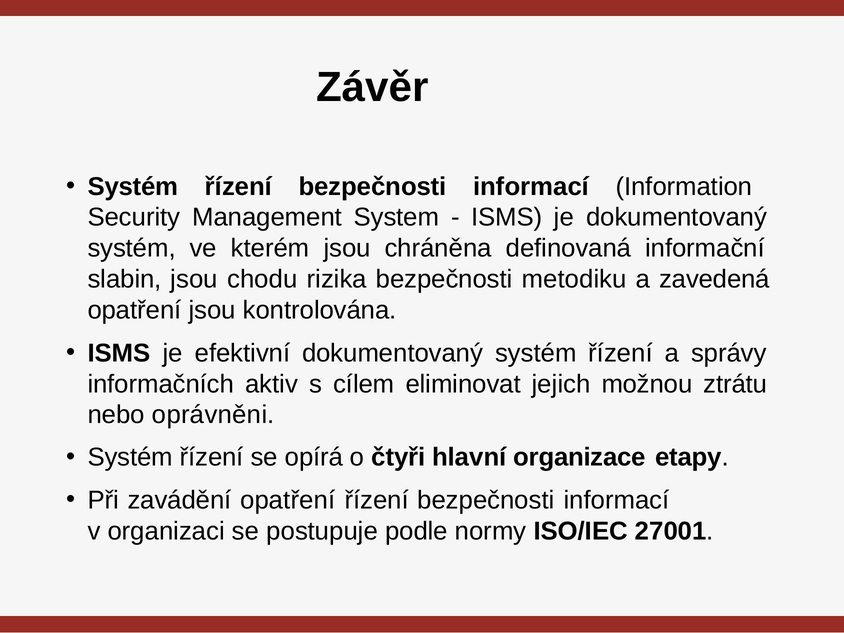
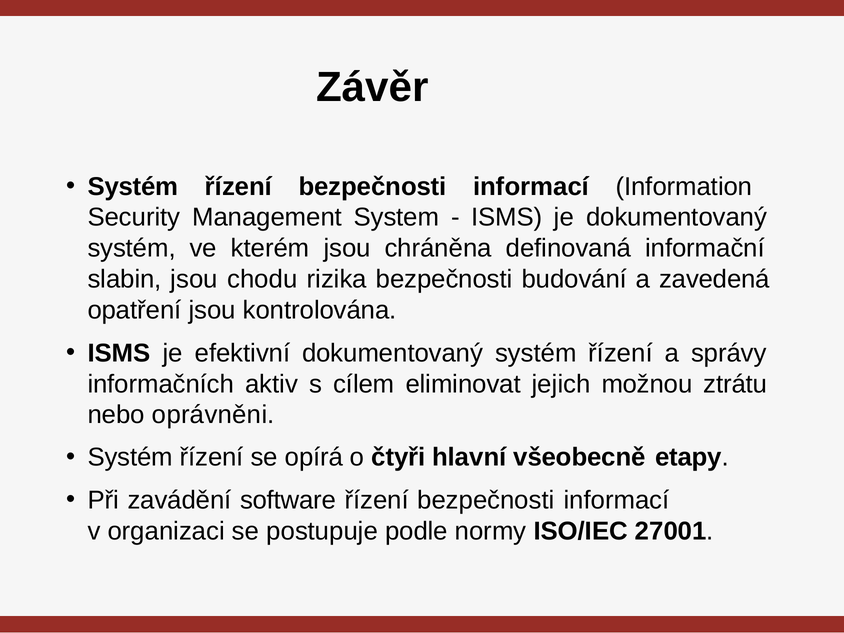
metodiku: metodiku -> budování (574, 279)
organizace: organizace -> všeobecně (579, 457)
zavádění opatření: opatření -> software (288, 500)
